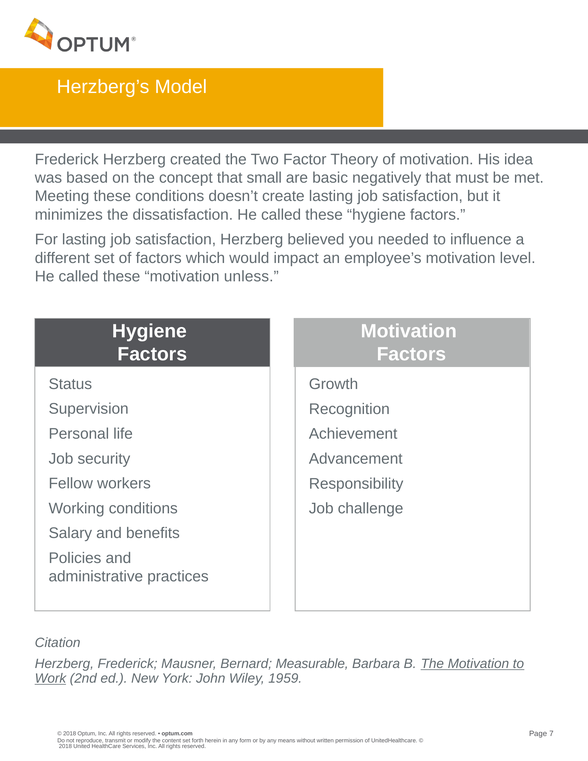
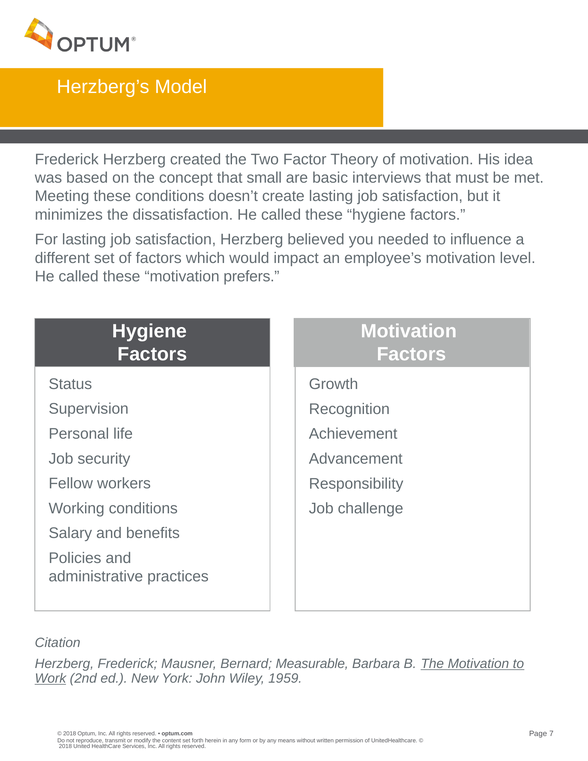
negatively: negatively -> interviews (387, 178)
unless: unless -> prefers (251, 276)
